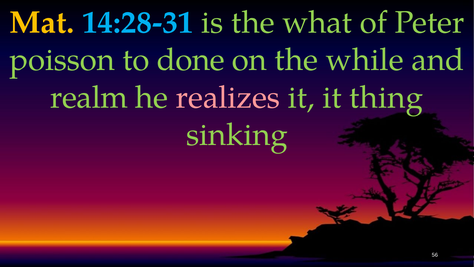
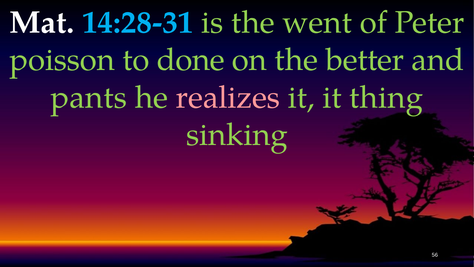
Mat colour: yellow -> white (42, 23)
what: what -> went (317, 23)
while: while -> better (365, 60)
realm: realm -> pants (89, 97)
